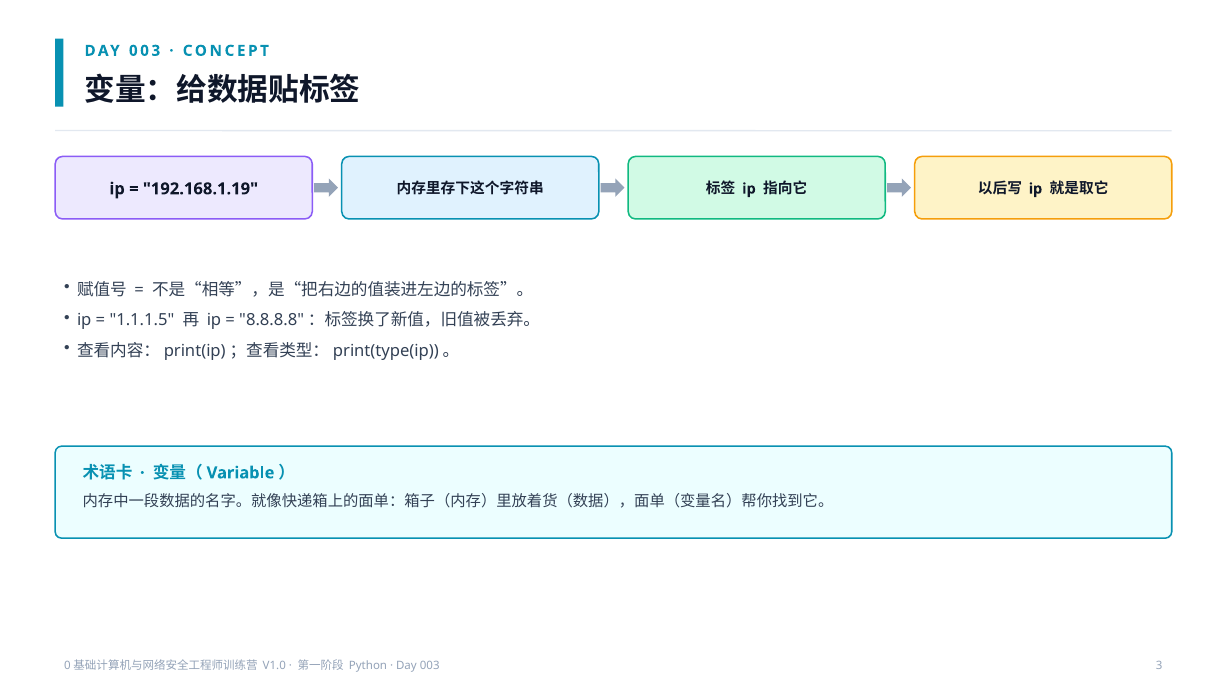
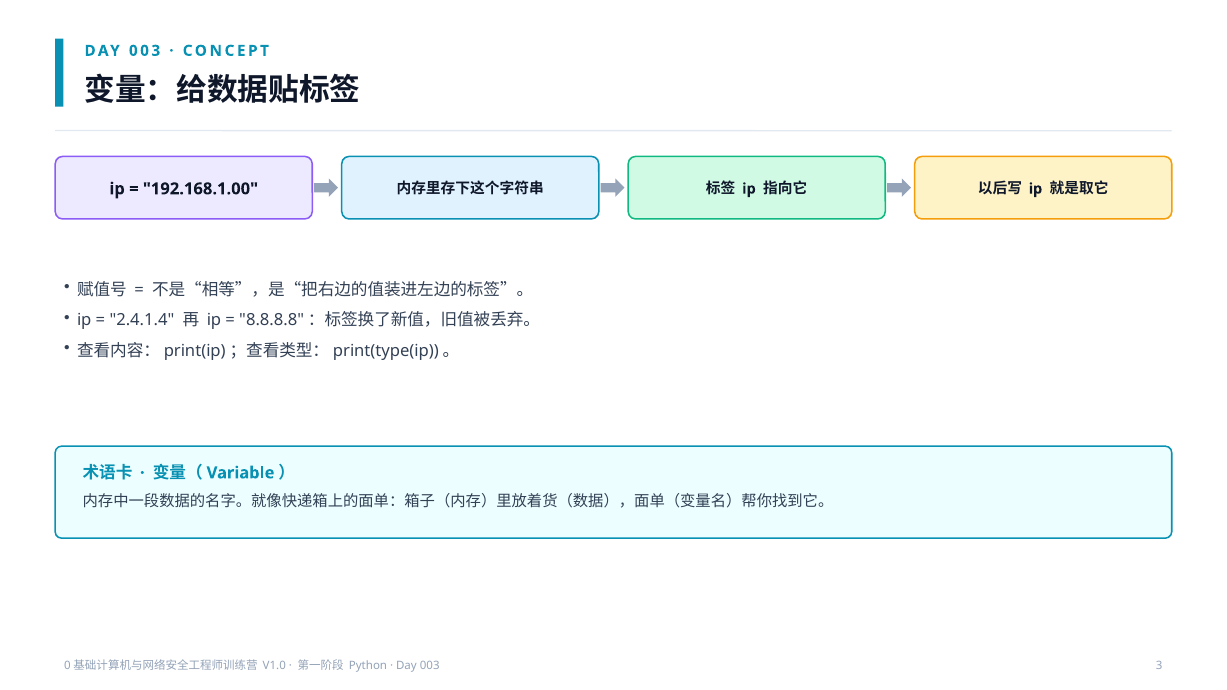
192.168.1.19: 192.168.1.19 -> 192.168.1.00 (200, 189)
1.1.1.5: 1.1.1.5 -> 2.4.1.4 (142, 320)
